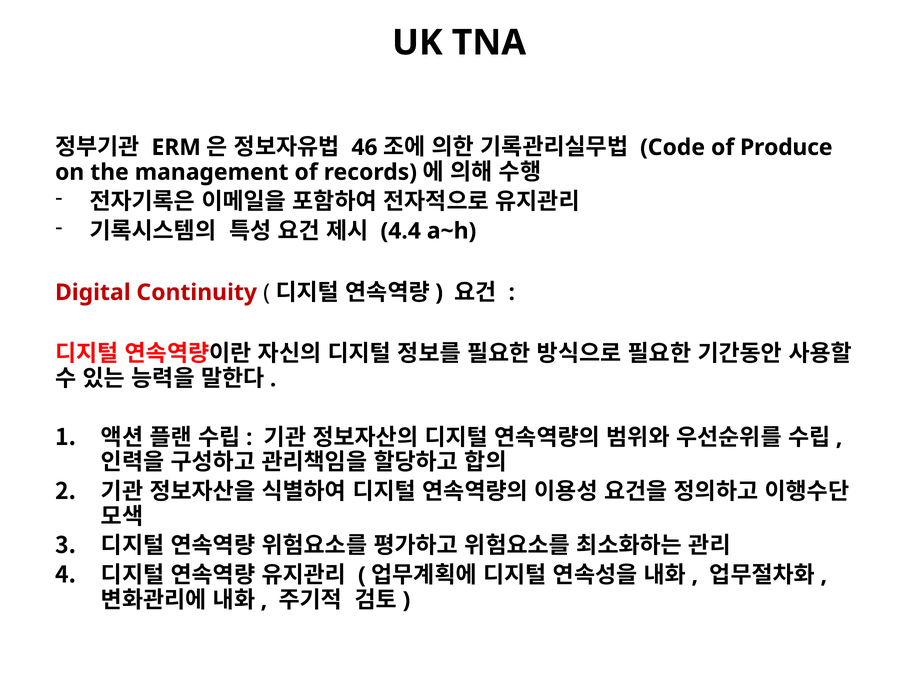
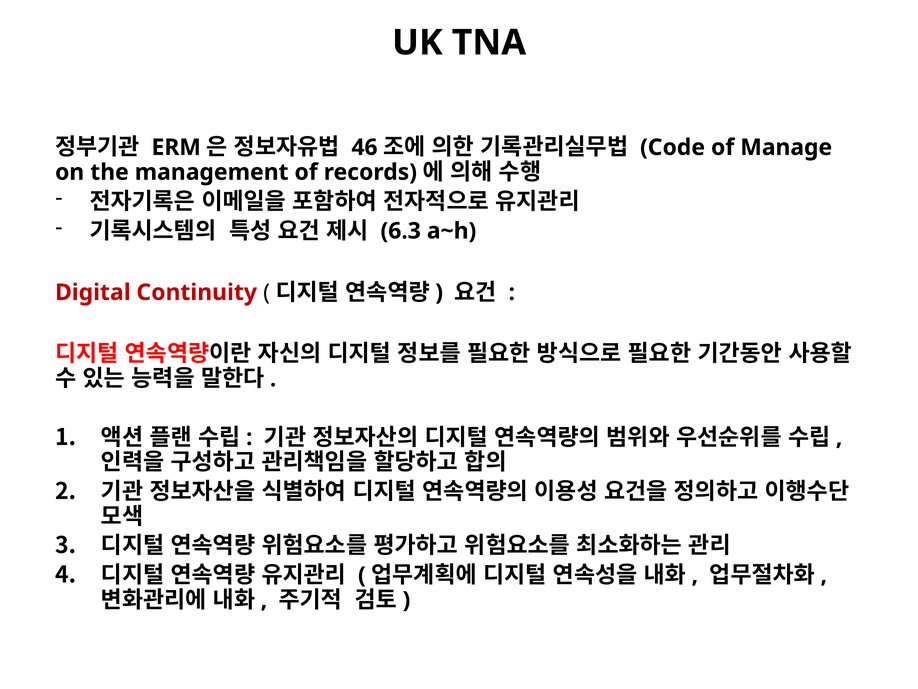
Produce: Produce -> Manage (786, 147)
4.4: 4.4 -> 6.3 (401, 231)
